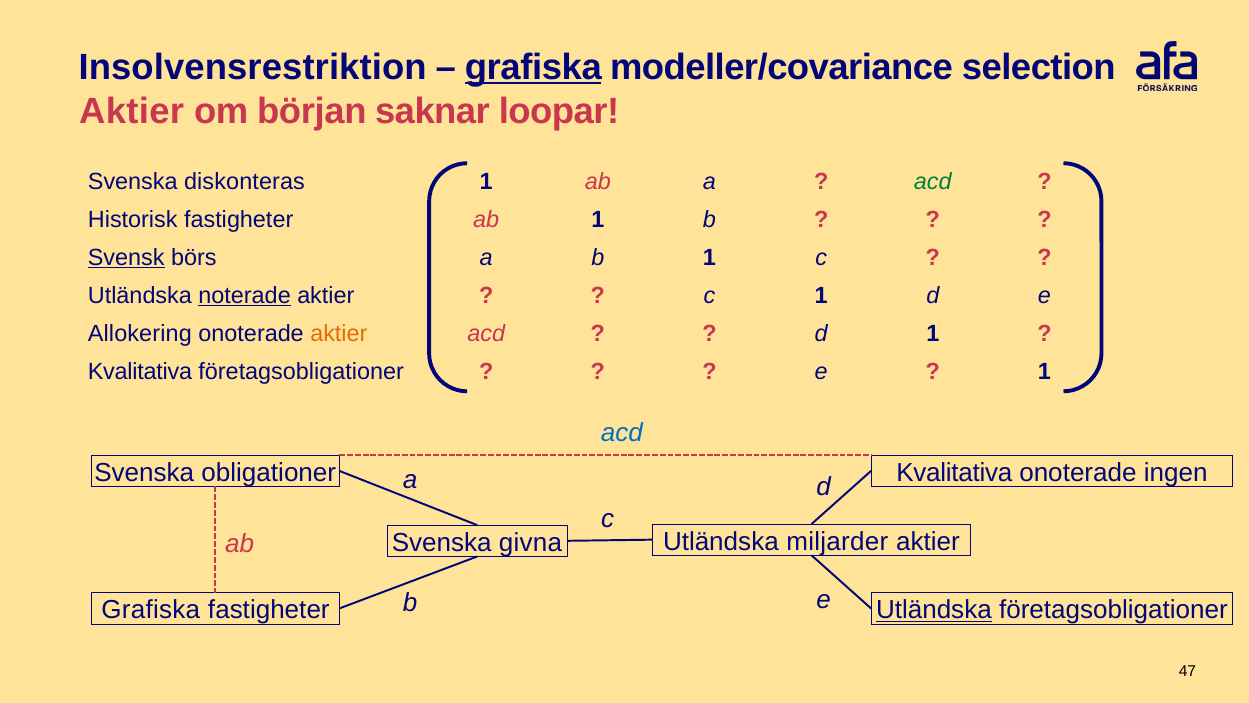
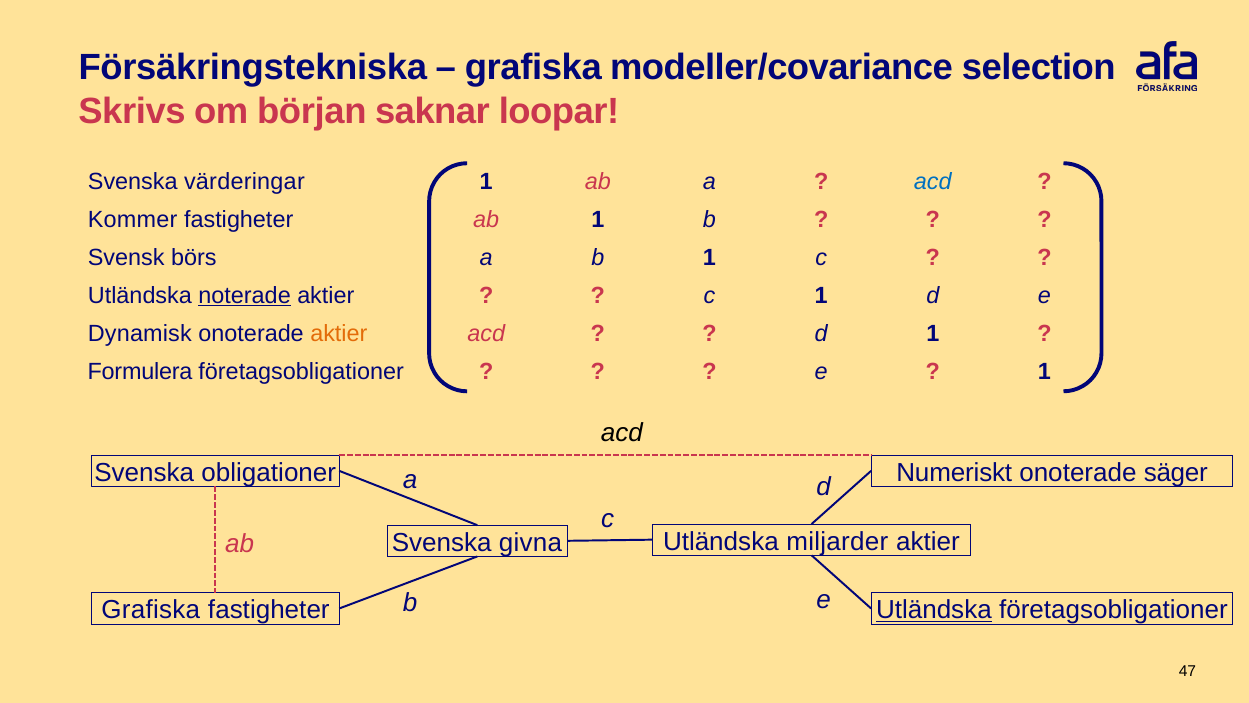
Insolvensrestriktion: Insolvensrestriktion -> Försäkringstekniska (253, 68)
grafiska underline: present -> none (533, 68)
Aktier: Aktier -> Skrivs (132, 111)
diskonteras: diskonteras -> värderingar (244, 181)
acd colour: green -> blue (933, 181)
Historisk: Historisk -> Kommer (133, 219)
Svensk underline: present -> none (126, 257)
Allokering: Allokering -> Dynamisk (140, 333)
Kvalitativa: Kvalitativa -> Formulera (140, 371)
acd colour: blue -> black (622, 432)
Kvalitativa: Kvalitativa -> Numeriskt (954, 472)
ingen: ingen -> säger (1176, 472)
